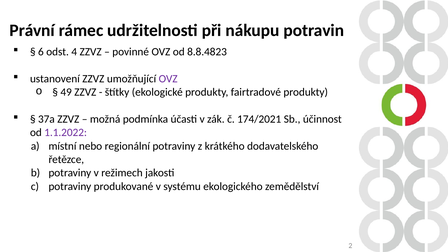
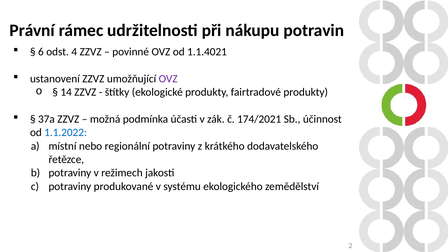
8.8.4823: 8.8.4823 -> 1.1.4021 (207, 52)
49: 49 -> 14 (66, 92)
1.1.2022 colour: purple -> blue (66, 133)
